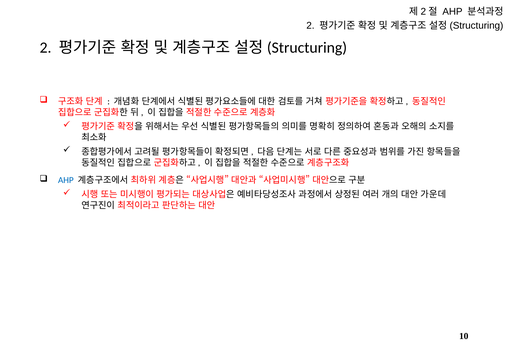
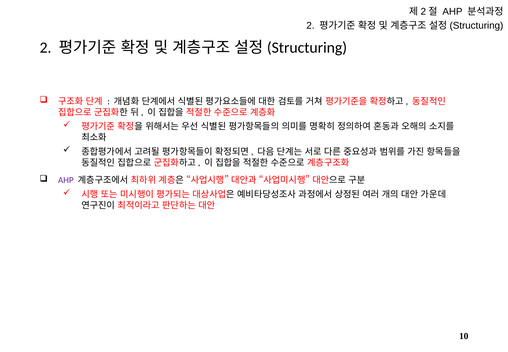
AHP colour: blue -> purple (66, 180)
